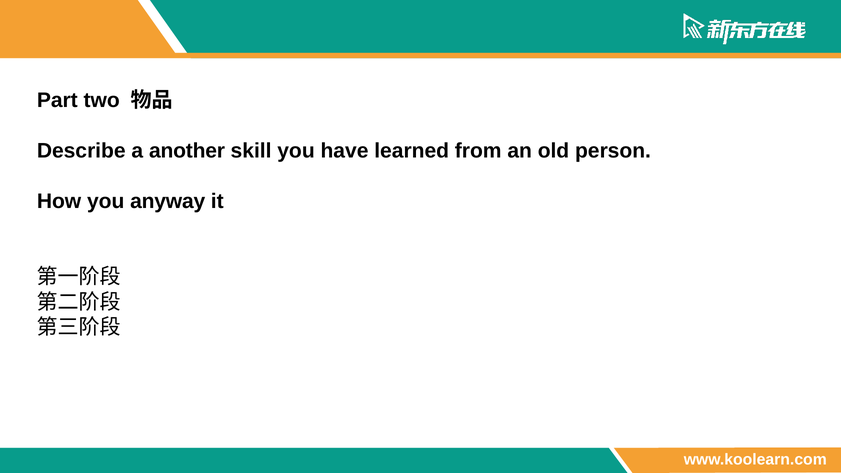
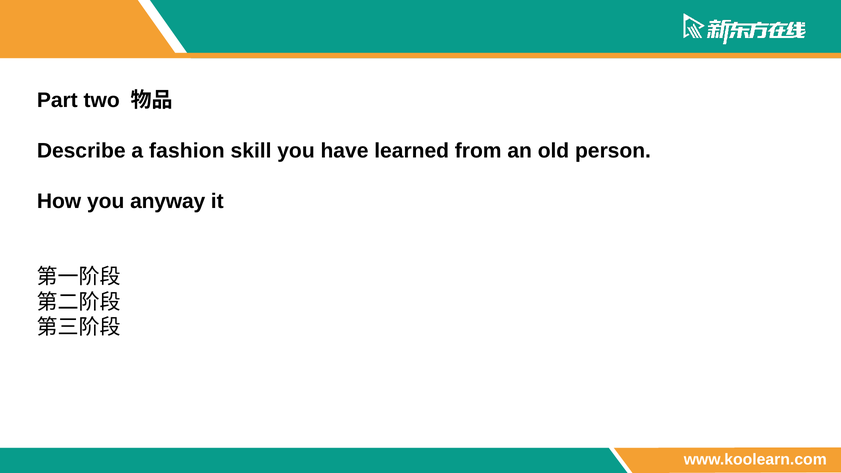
another: another -> fashion (187, 151)
